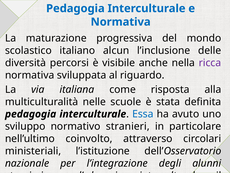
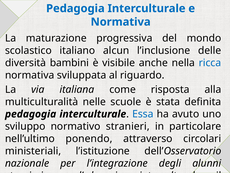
percorsi: percorsi -> bambini (69, 63)
ricca colour: purple -> blue (210, 63)
coinvolto: coinvolto -> ponendo (89, 138)
